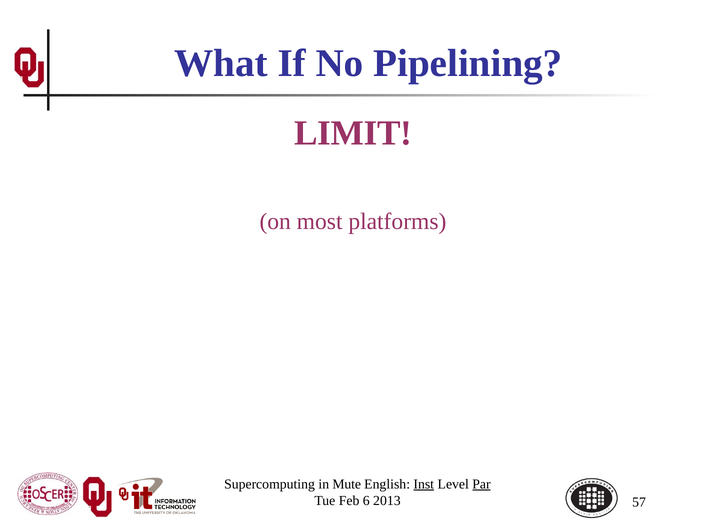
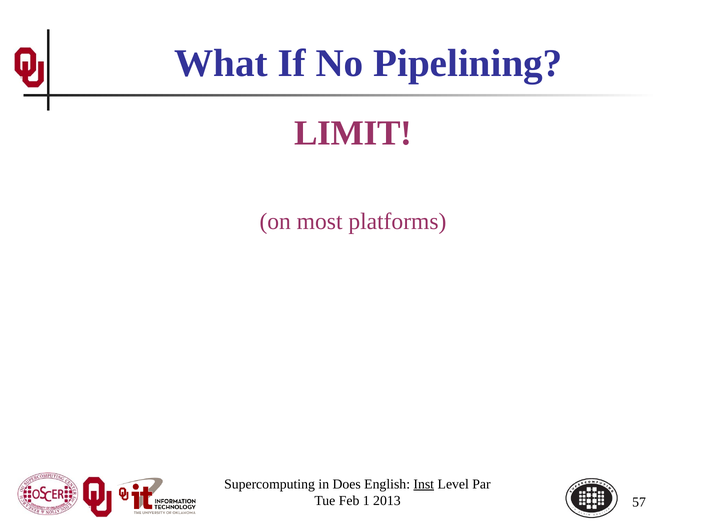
Mute: Mute -> Does (347, 485)
Par underline: present -> none (481, 485)
6: 6 -> 1 (366, 501)
